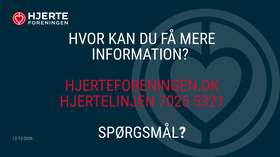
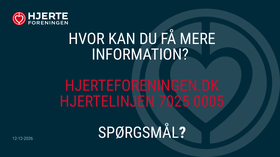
5321: 5321 -> 0005 (209, 102)
